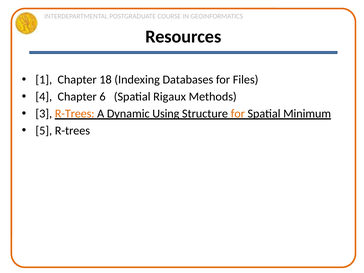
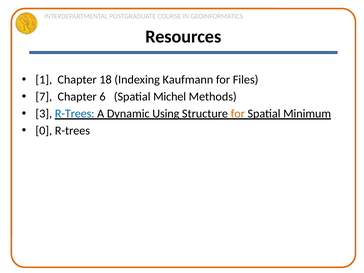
Databases: Databases -> Kaufmann (188, 80)
4: 4 -> 7 (44, 97)
Rigaux: Rigaux -> Michel (170, 97)
R-Trees colour: orange -> blue (75, 114)
5: 5 -> 0 (44, 131)
